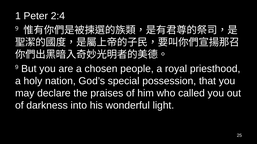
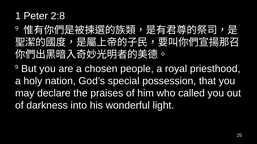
2:4: 2:4 -> 2:8 (58, 16)
